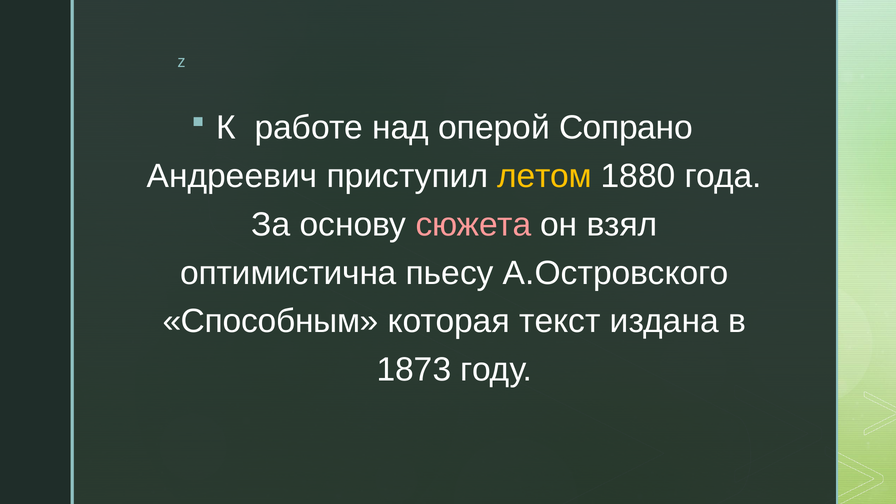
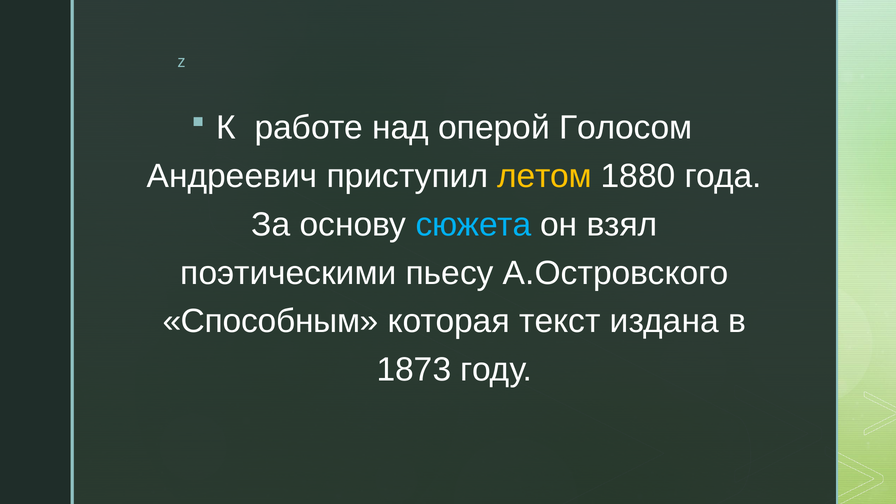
Сопрано: Сопрано -> Голосом (626, 128)
сюжета colour: pink -> light blue (473, 225)
оптимистична: оптимистична -> поэтическими (288, 273)
